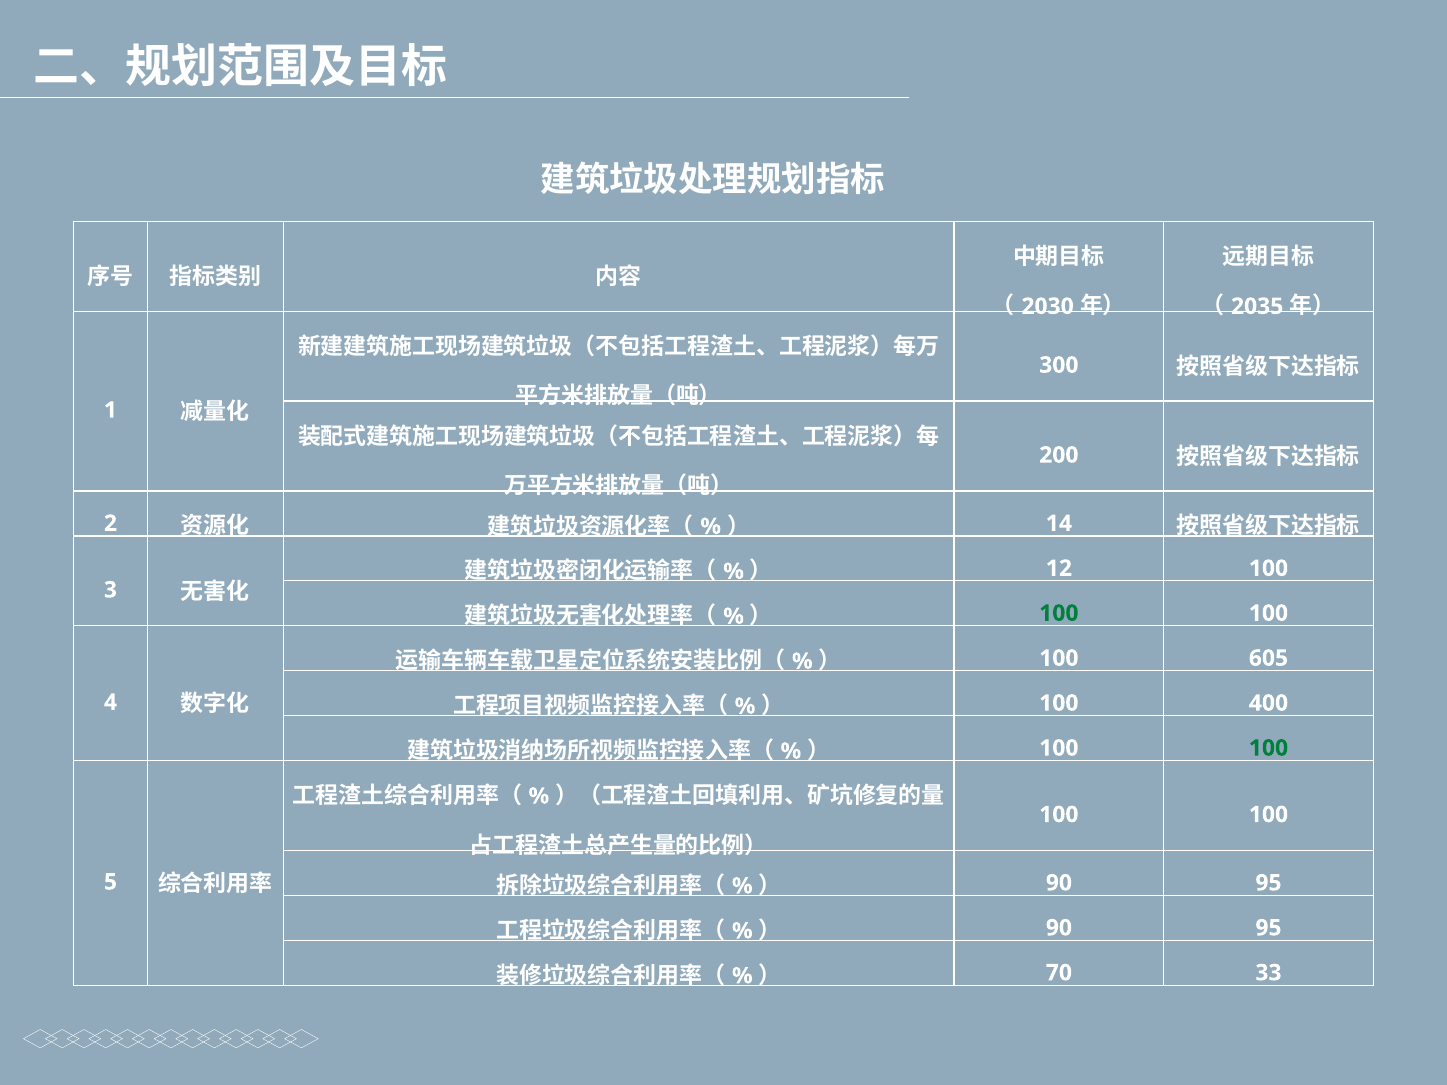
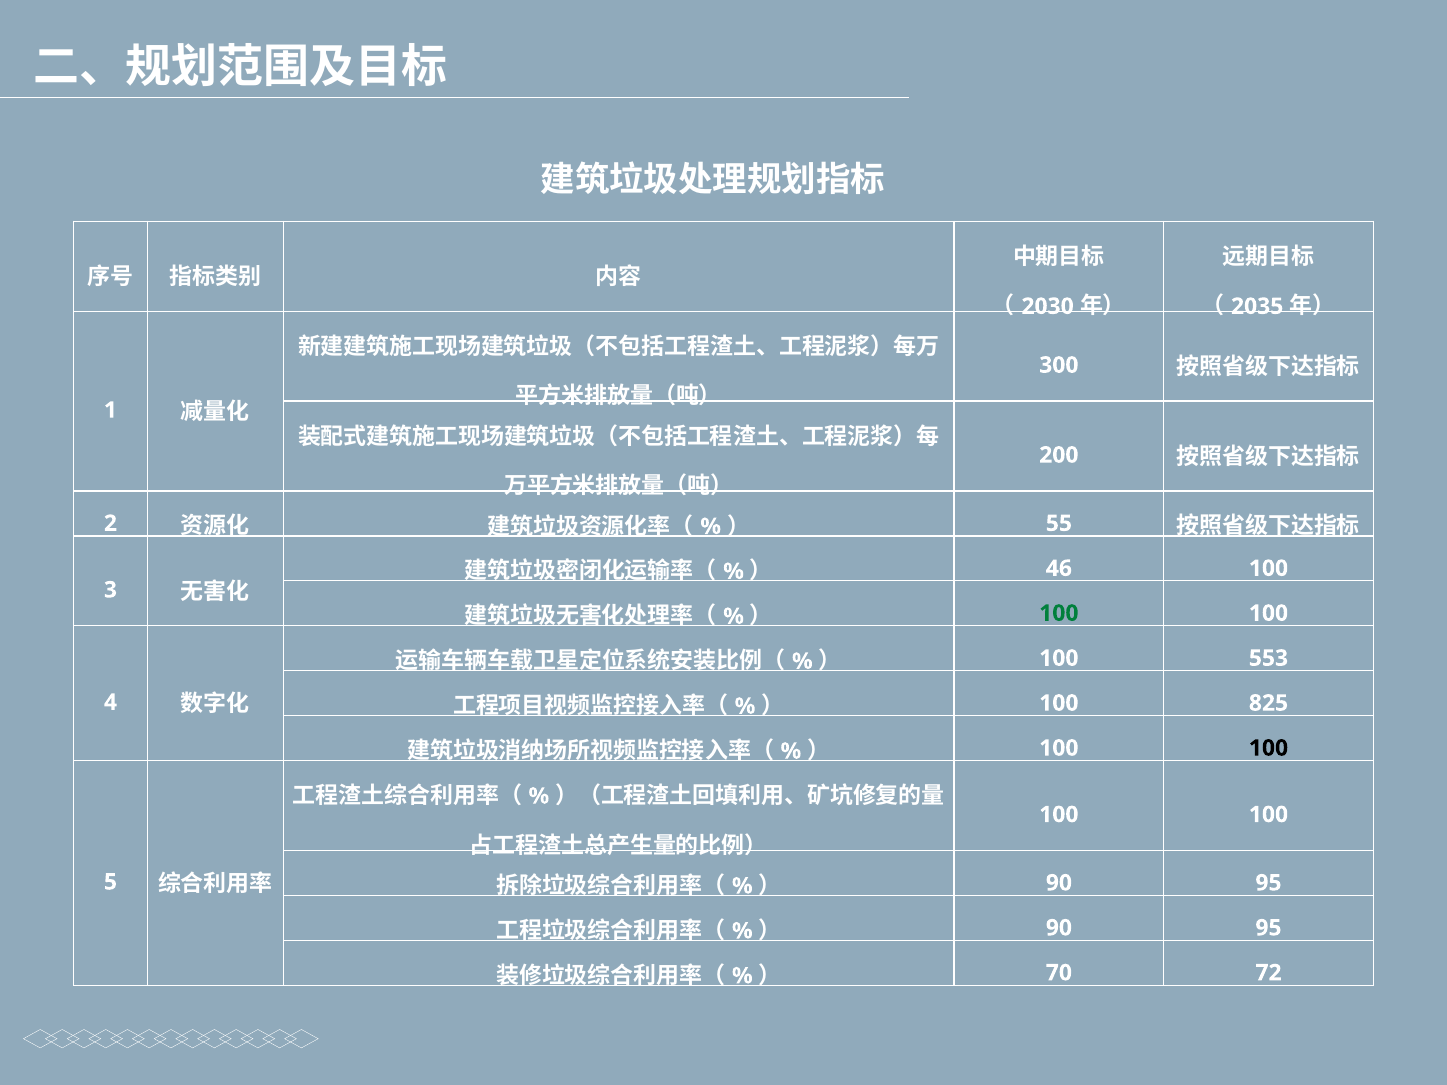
14: 14 -> 55 (1059, 523)
12: 12 -> 46 (1059, 568)
605: 605 -> 553 (1268, 658)
400: 400 -> 825 (1268, 703)
100 colour: green -> black (1268, 748)
33: 33 -> 72 (1268, 973)
